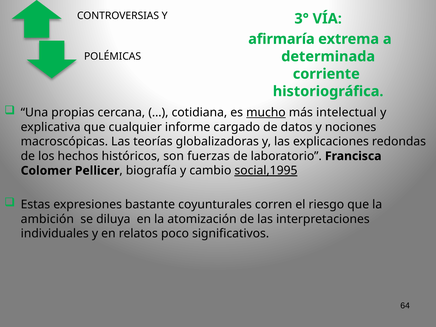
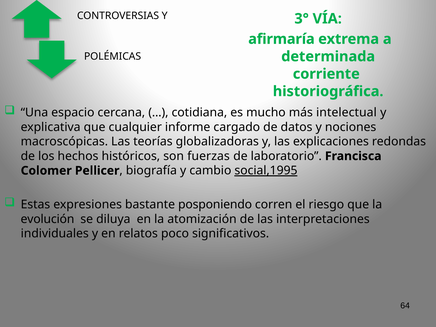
propias: propias -> espacio (73, 112)
mucho underline: present -> none (266, 112)
coyunturales: coyunturales -> posponiendo (215, 205)
ambición: ambición -> evolución (47, 219)
